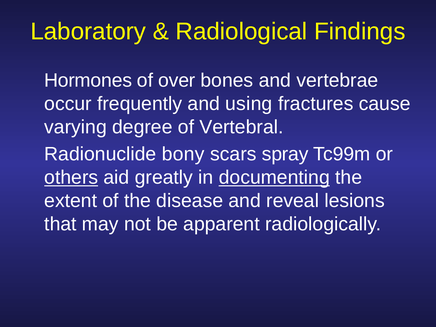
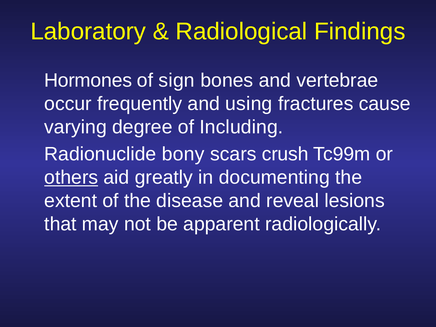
over: over -> sign (177, 81)
Vertebral: Vertebral -> Including (241, 127)
spray: spray -> crush (285, 154)
documenting underline: present -> none (274, 177)
